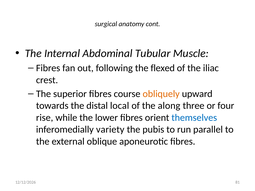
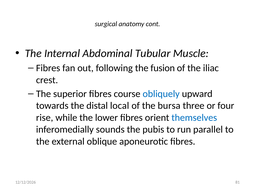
flexed: flexed -> fusion (163, 68)
obliquely colour: orange -> blue (161, 94)
along: along -> bursa (169, 106)
variety: variety -> sounds (110, 130)
